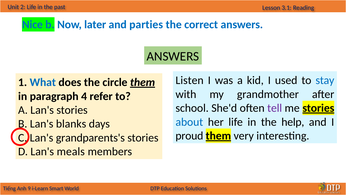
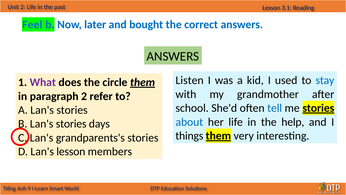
Nice: Nice -> Feel (32, 24)
parties: parties -> bought (146, 24)
What colour: blue -> purple (43, 82)
paragraph 4: 4 -> 2 (84, 96)
tell colour: purple -> blue (275, 108)
blanks: blanks -> stories (71, 124)
proud: proud -> things (189, 136)
Lan's meals: meals -> lesson (71, 151)
